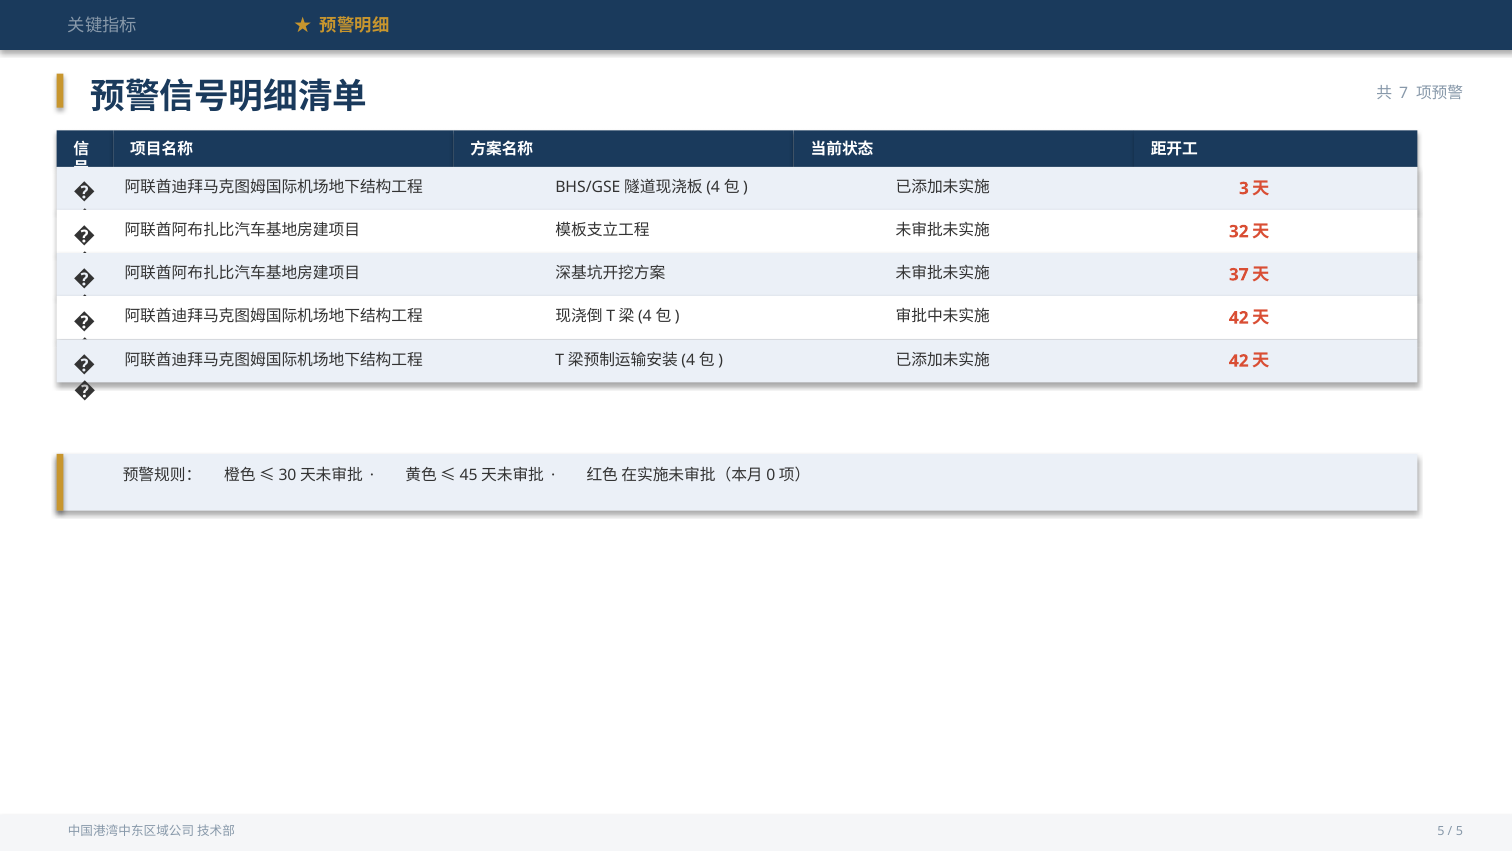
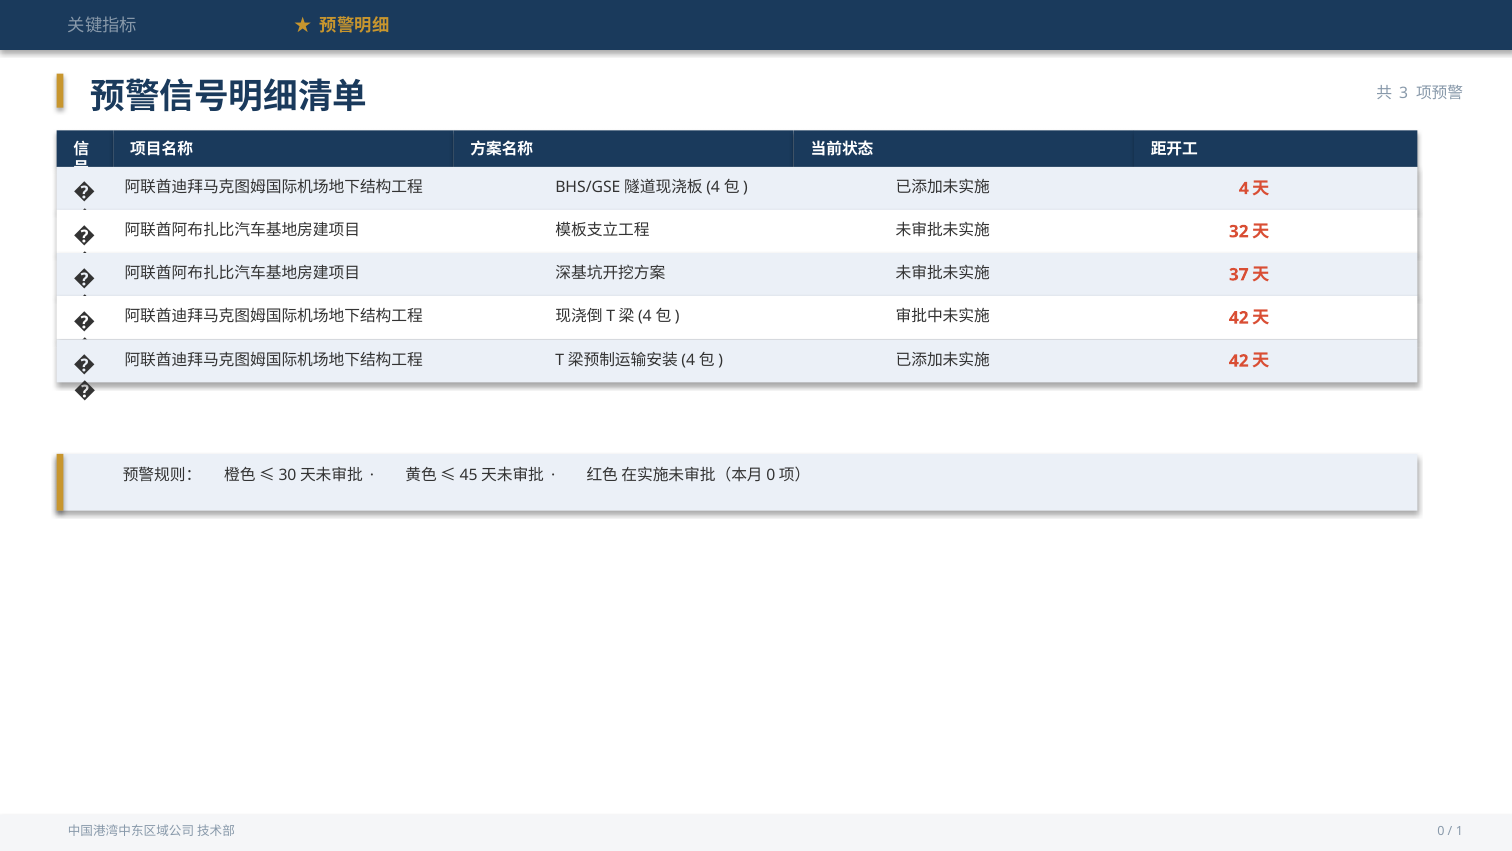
7: 7 -> 3 (1404, 93)
3: 3 -> 4 (1244, 188)
5: 5 -> 0 (1441, 830)
5: 5 -> 1 (1459, 830)
